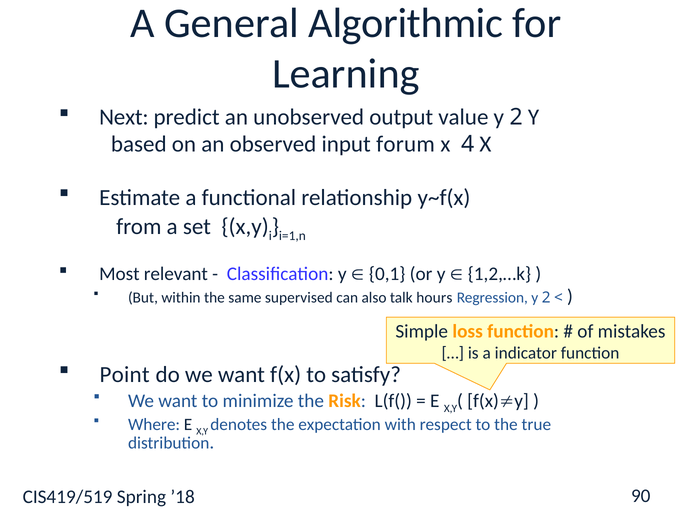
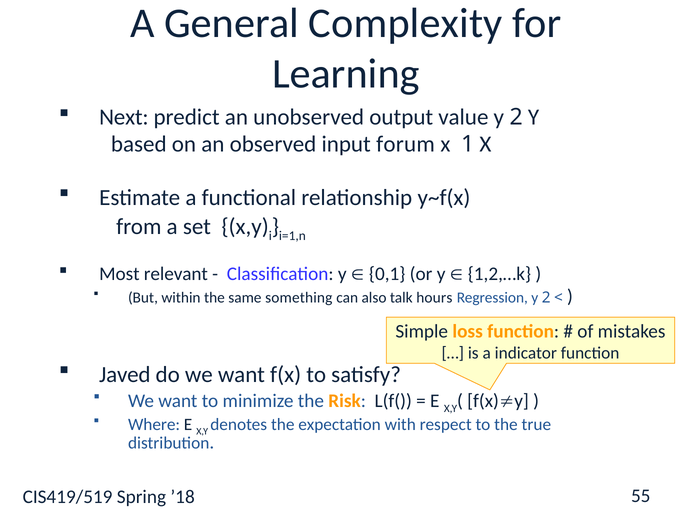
Algorithmic: Algorithmic -> Complexity (406, 23)
4: 4 -> 1 (468, 144)
supervised: supervised -> something (299, 298)
Point: Point -> Javed (125, 375)
90: 90 -> 55 (641, 496)
